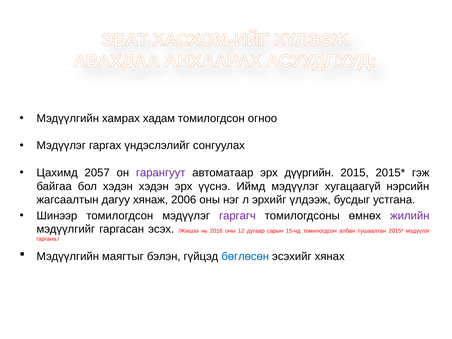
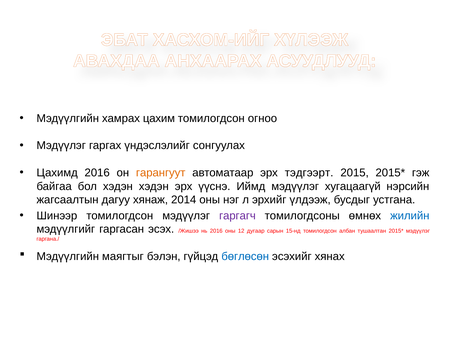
хадам: хадам -> цахим (159, 118)
Цахимд 2057: 2057 -> 2016 (97, 173)
гарангуут colour: purple -> orange (161, 173)
дүүргийн: дүүргийн -> тэдгээрт (309, 173)
2006: 2006 -> 2014 (184, 200)
жилийн colour: purple -> blue (410, 216)
